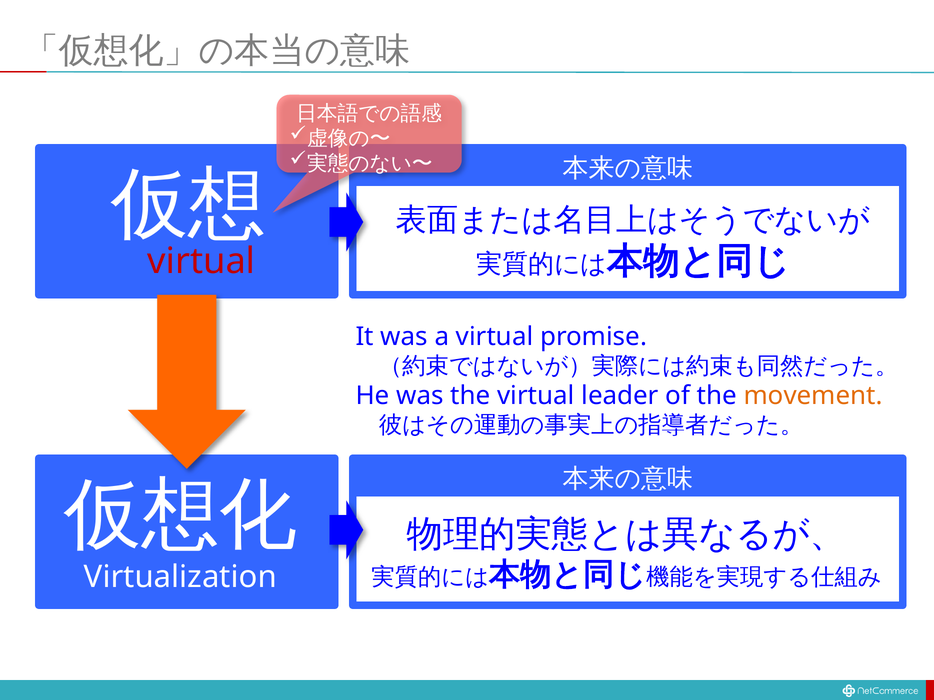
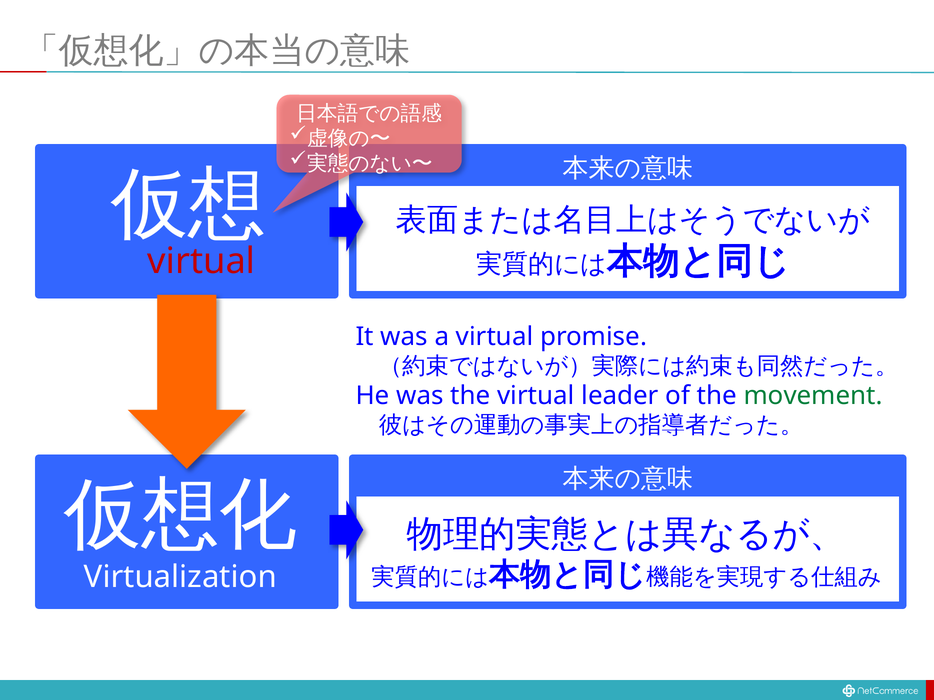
movement colour: orange -> green (813, 396)
